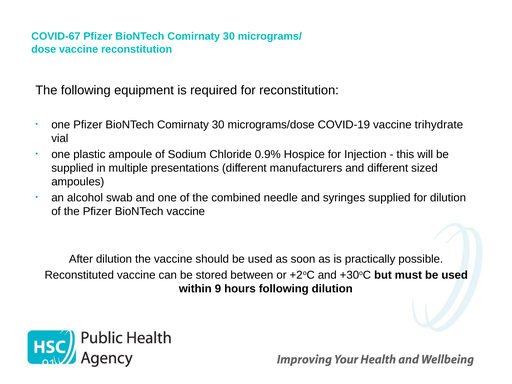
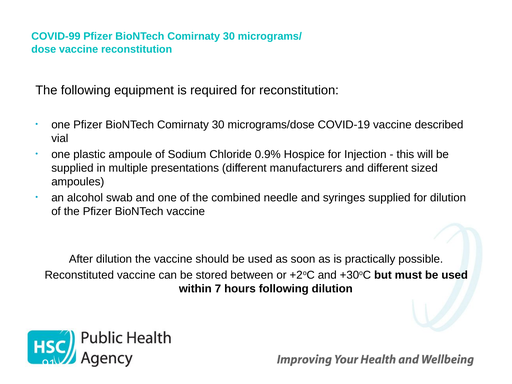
COVID-67: COVID-67 -> COVID-99 (56, 36)
trihydrate: trihydrate -> described (439, 125)
9: 9 -> 7 (218, 289)
